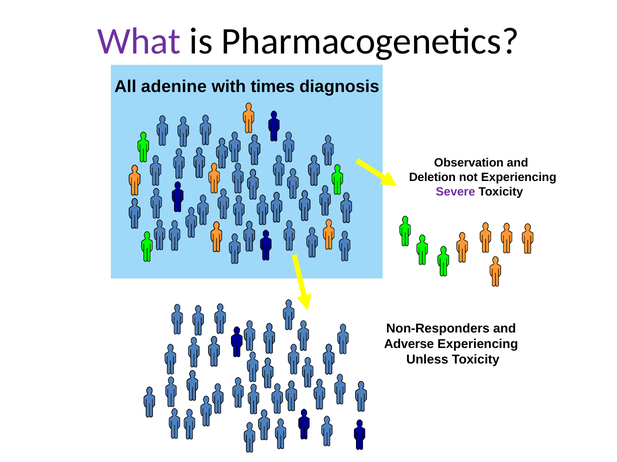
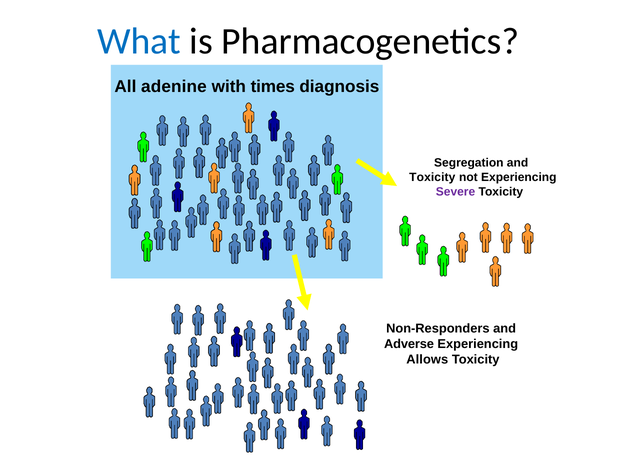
What colour: purple -> blue (139, 41)
Observation: Observation -> Segregation (469, 163)
Deletion: Deletion -> Toxicity (432, 177)
Unless: Unless -> Allows (427, 360)
